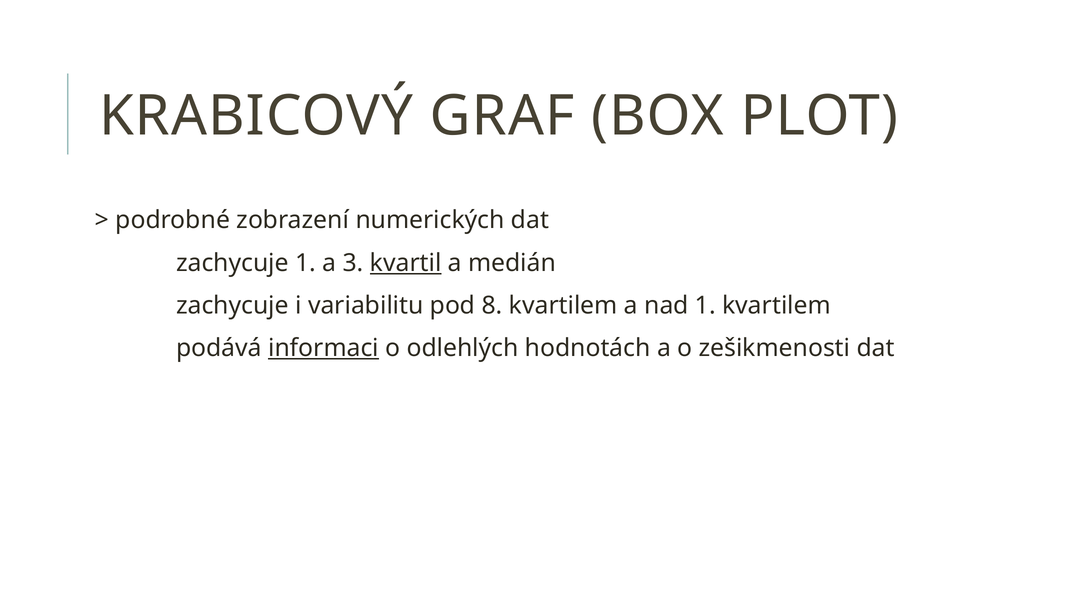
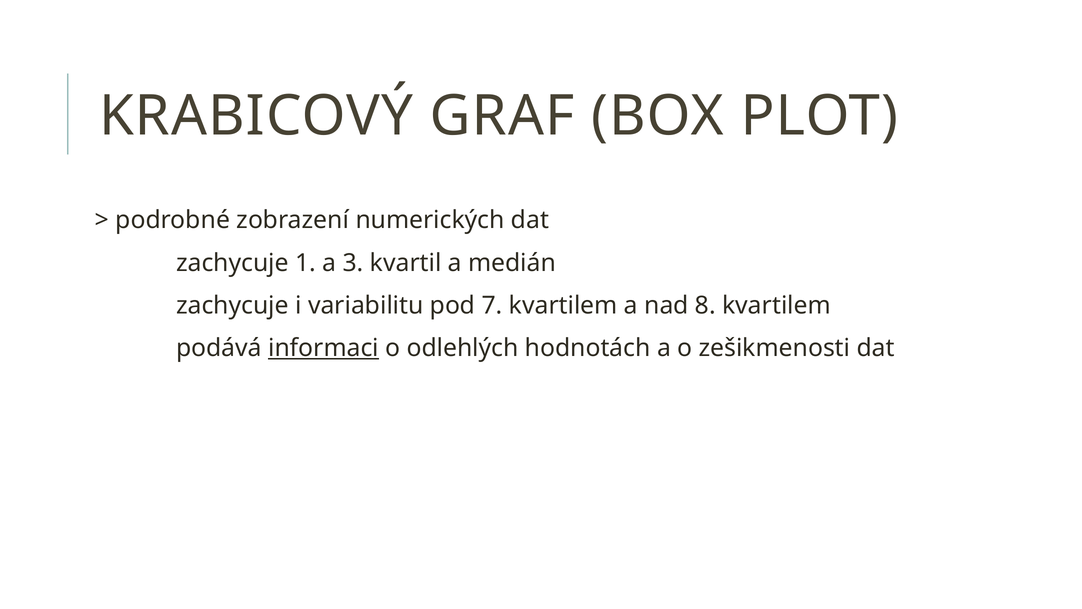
kvartil underline: present -> none (406, 263)
8: 8 -> 7 (492, 305)
nad 1: 1 -> 8 (705, 305)
